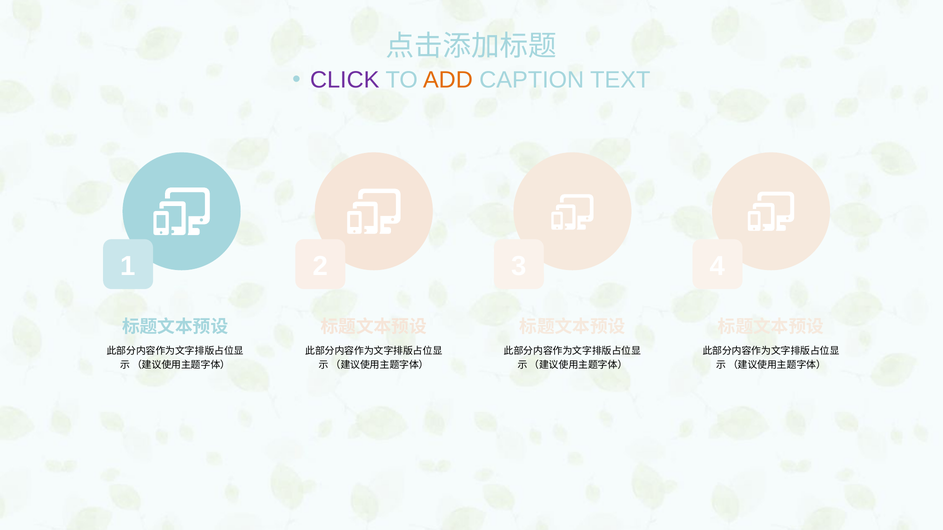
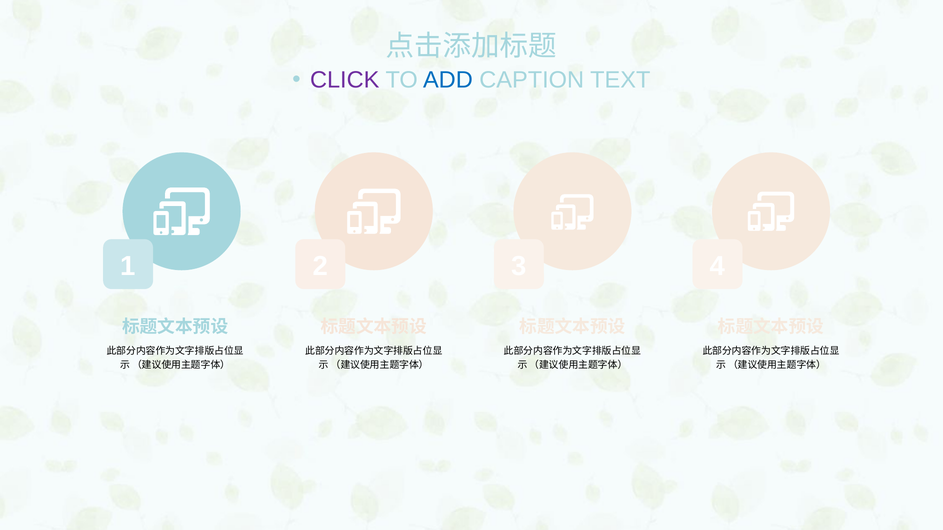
ADD colour: orange -> blue (448, 80)
